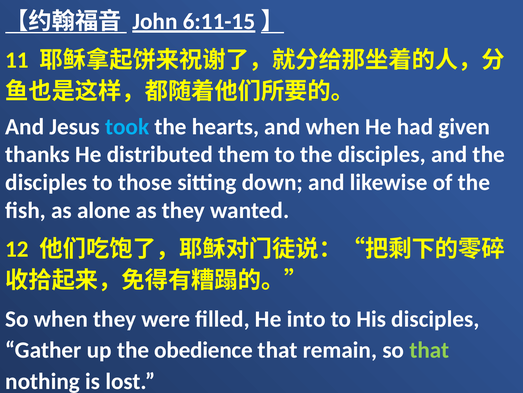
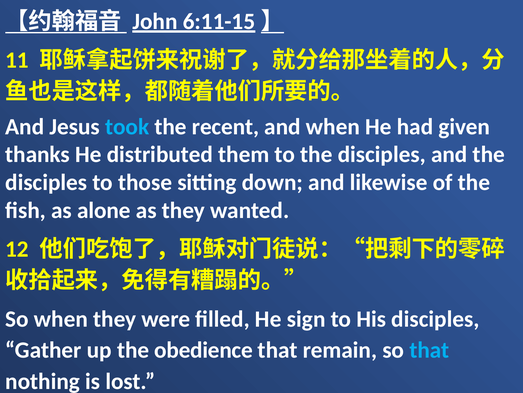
hearts: hearts -> recent (225, 126)
into: into -> sign (306, 318)
that colour: light green -> light blue (429, 350)
